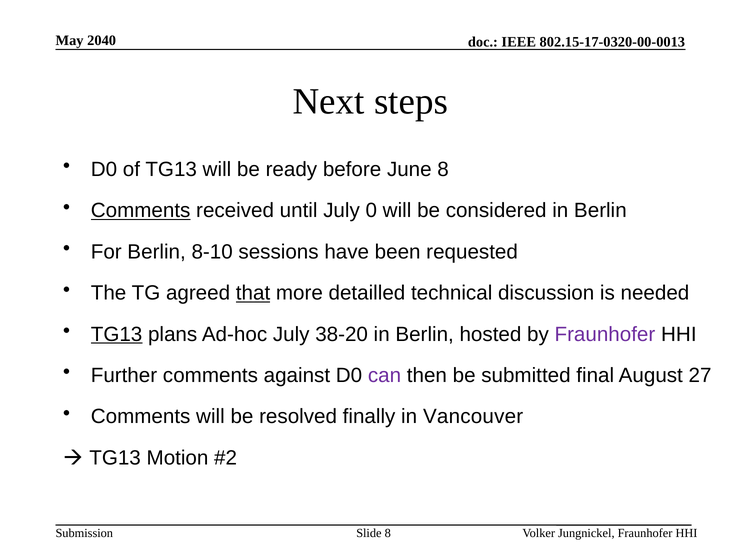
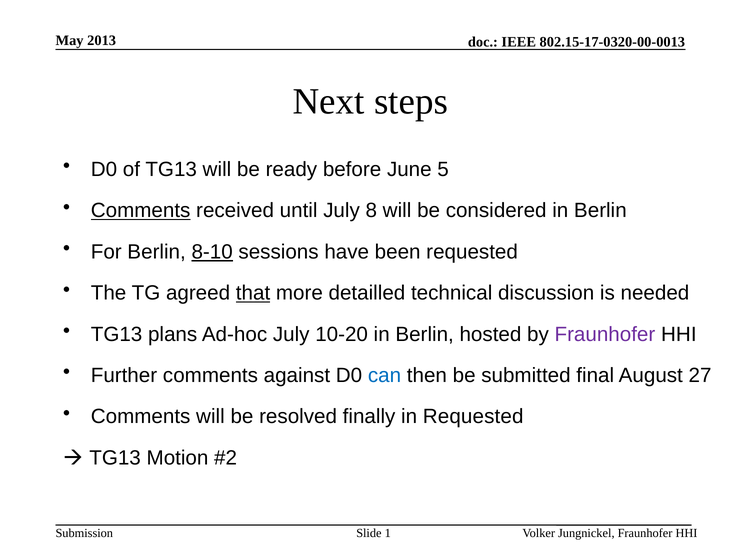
2040: 2040 -> 2013 (102, 40)
June 8: 8 -> 5 (443, 169)
0: 0 -> 8 (371, 211)
8-10 underline: none -> present (212, 252)
TG13 underline: present -> none (117, 334)
38-20: 38-20 -> 10-20 (342, 334)
can colour: purple -> blue (385, 375)
in Vancouver: Vancouver -> Requested (473, 416)
Slide 8: 8 -> 1 (388, 533)
